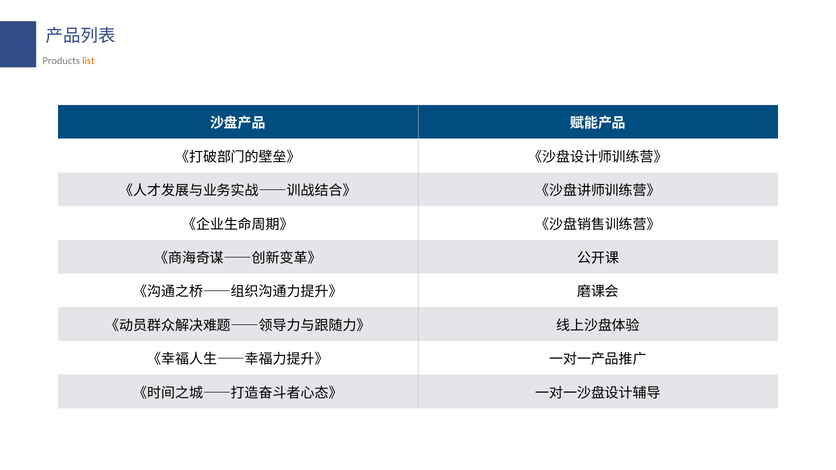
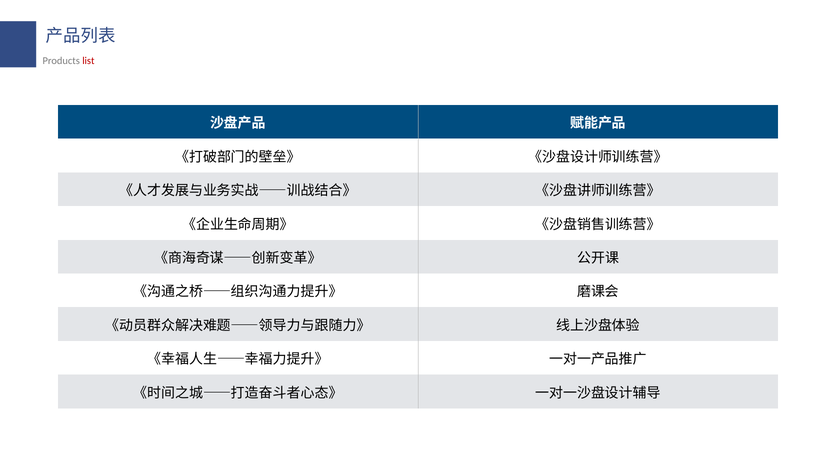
list colour: orange -> red (88, 61)
